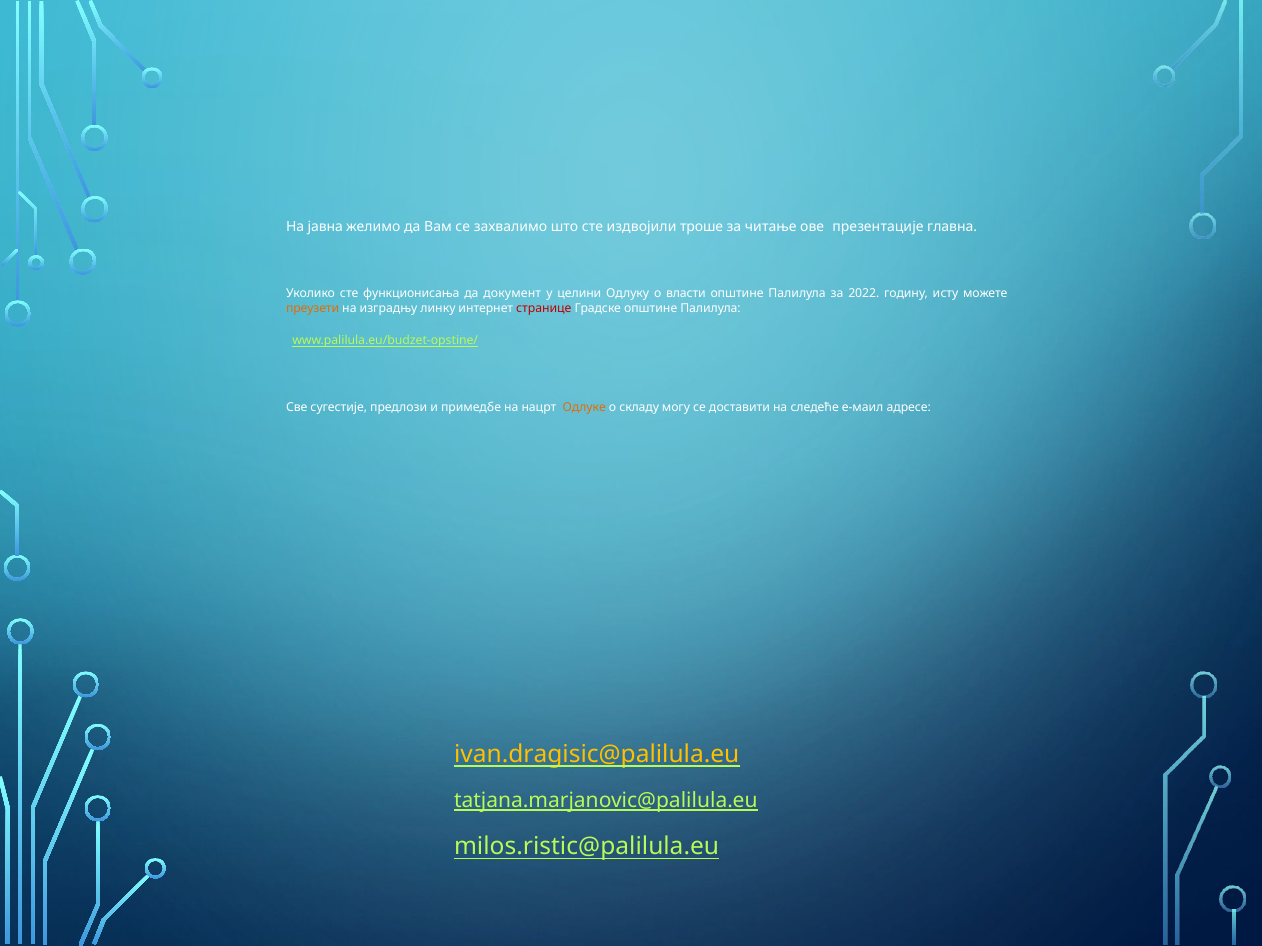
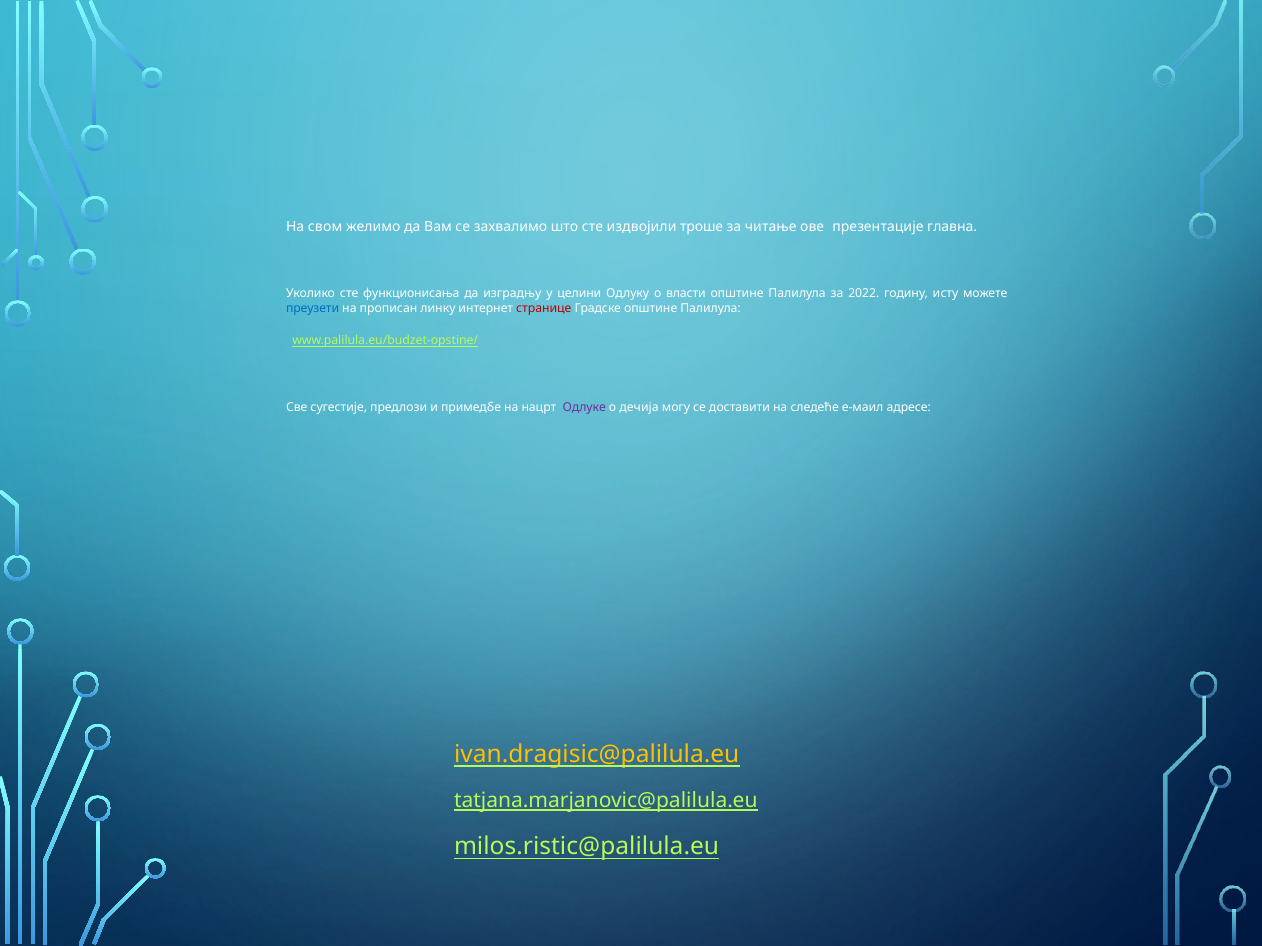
јавна: јавна -> свом (325, 227)
документ: документ -> изградњу (512, 293)
преузети colour: orange -> blue (313, 309)
изградњу: изградњу -> прописан (389, 309)
Одлуке colour: orange -> purple (584, 408)
складу: складу -> дечија (639, 408)
